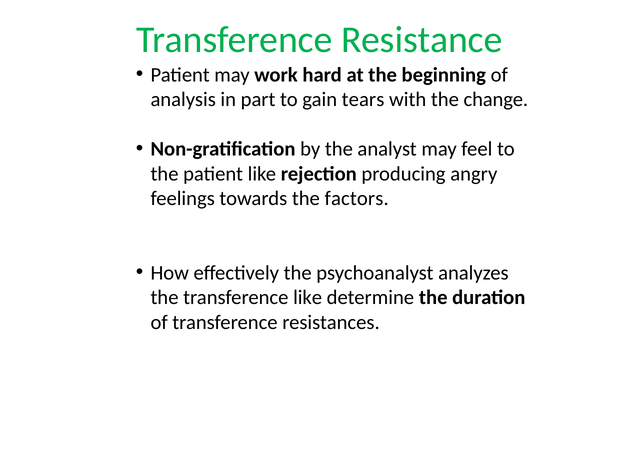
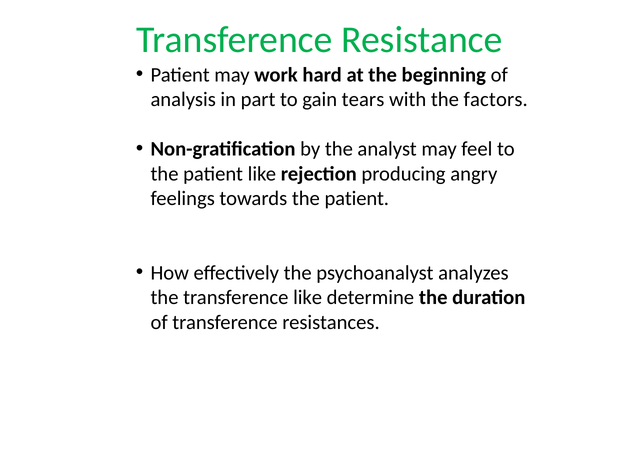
change: change -> factors (496, 100)
towards the factors: factors -> patient (357, 199)
